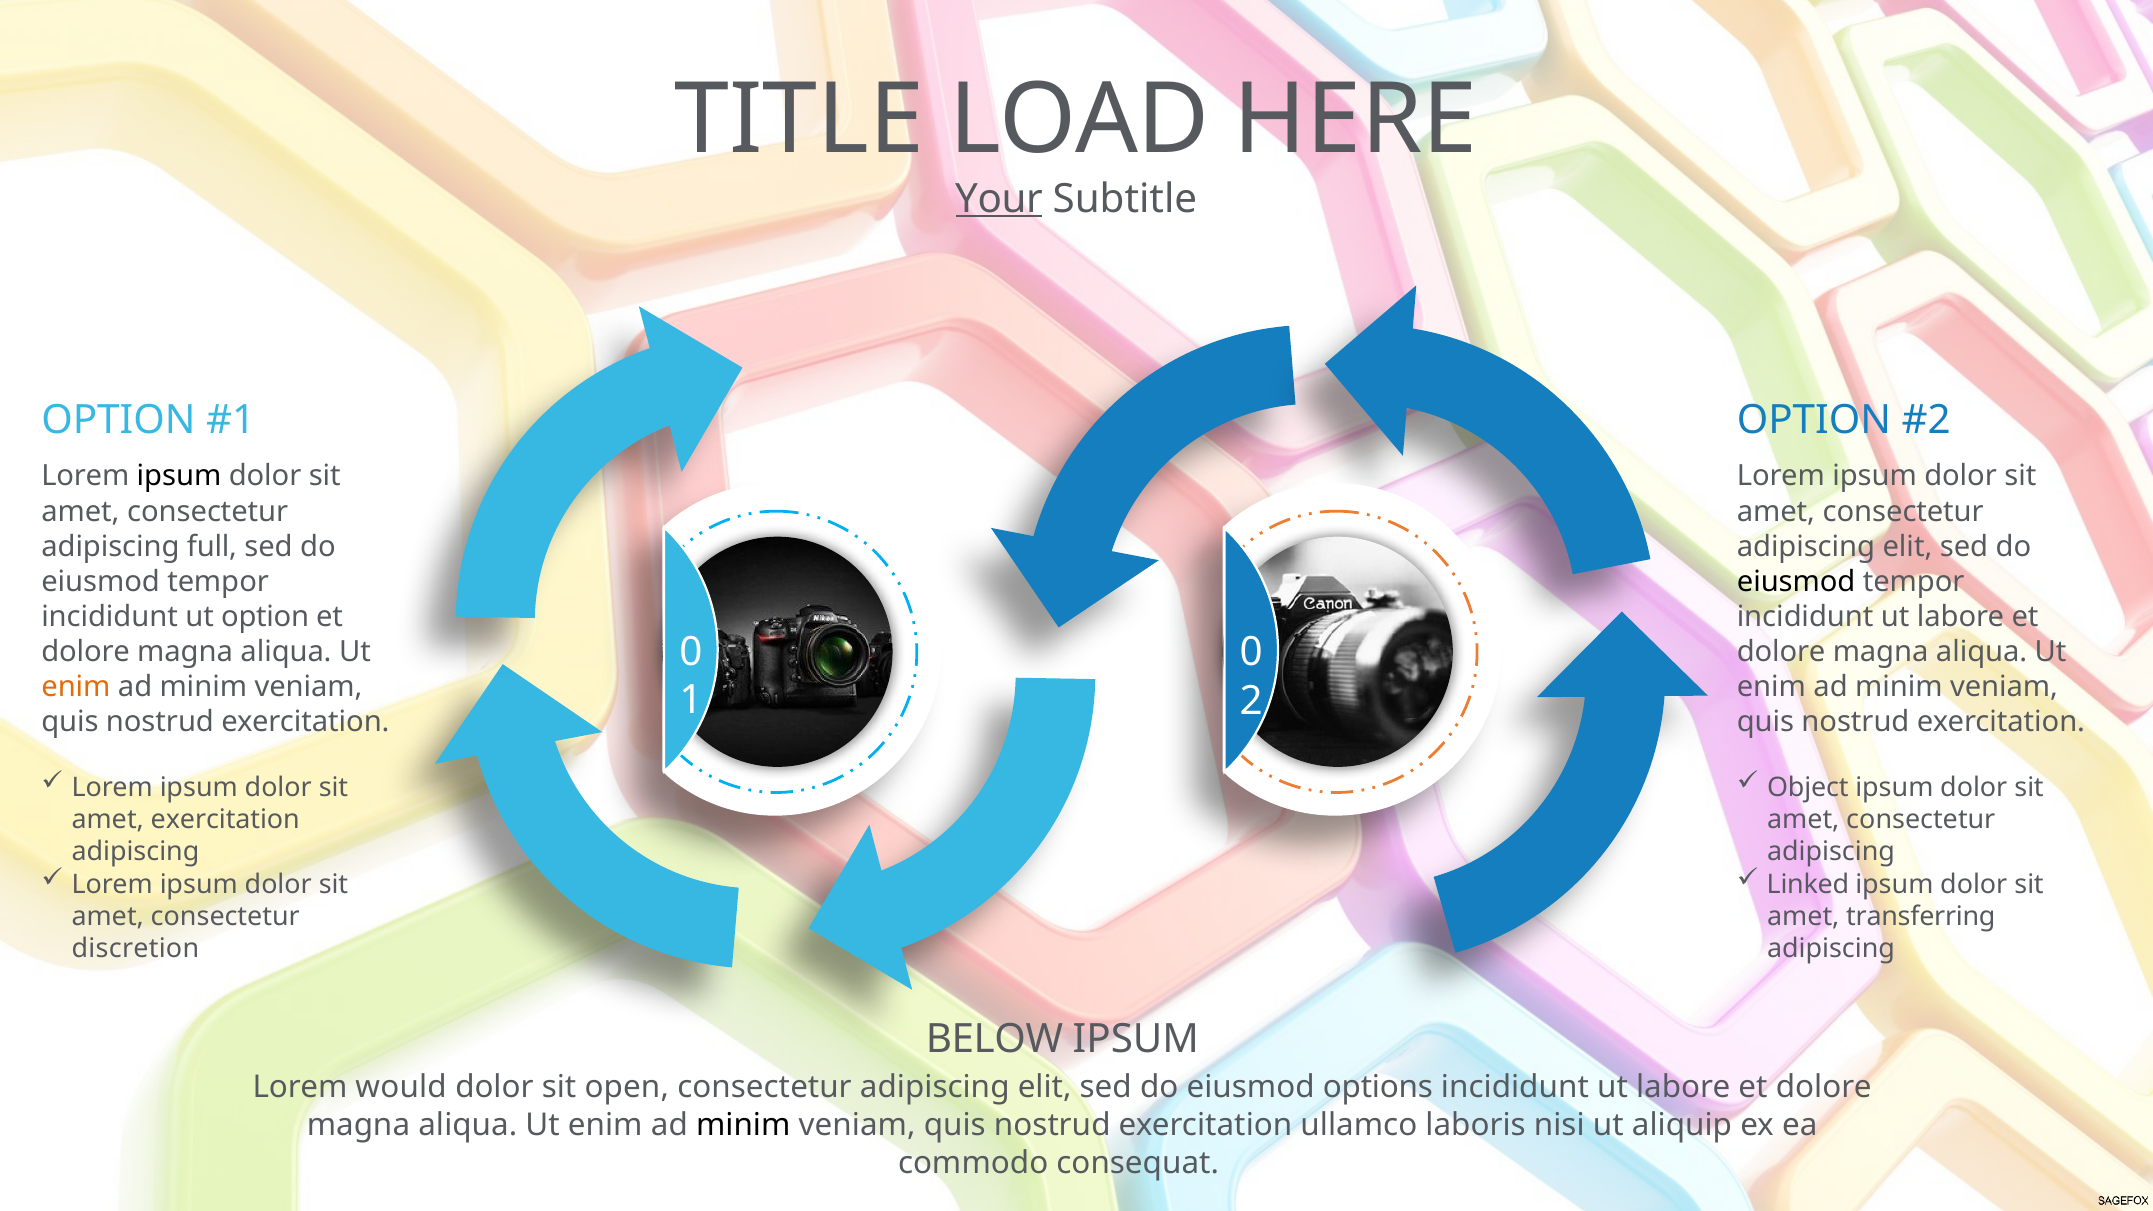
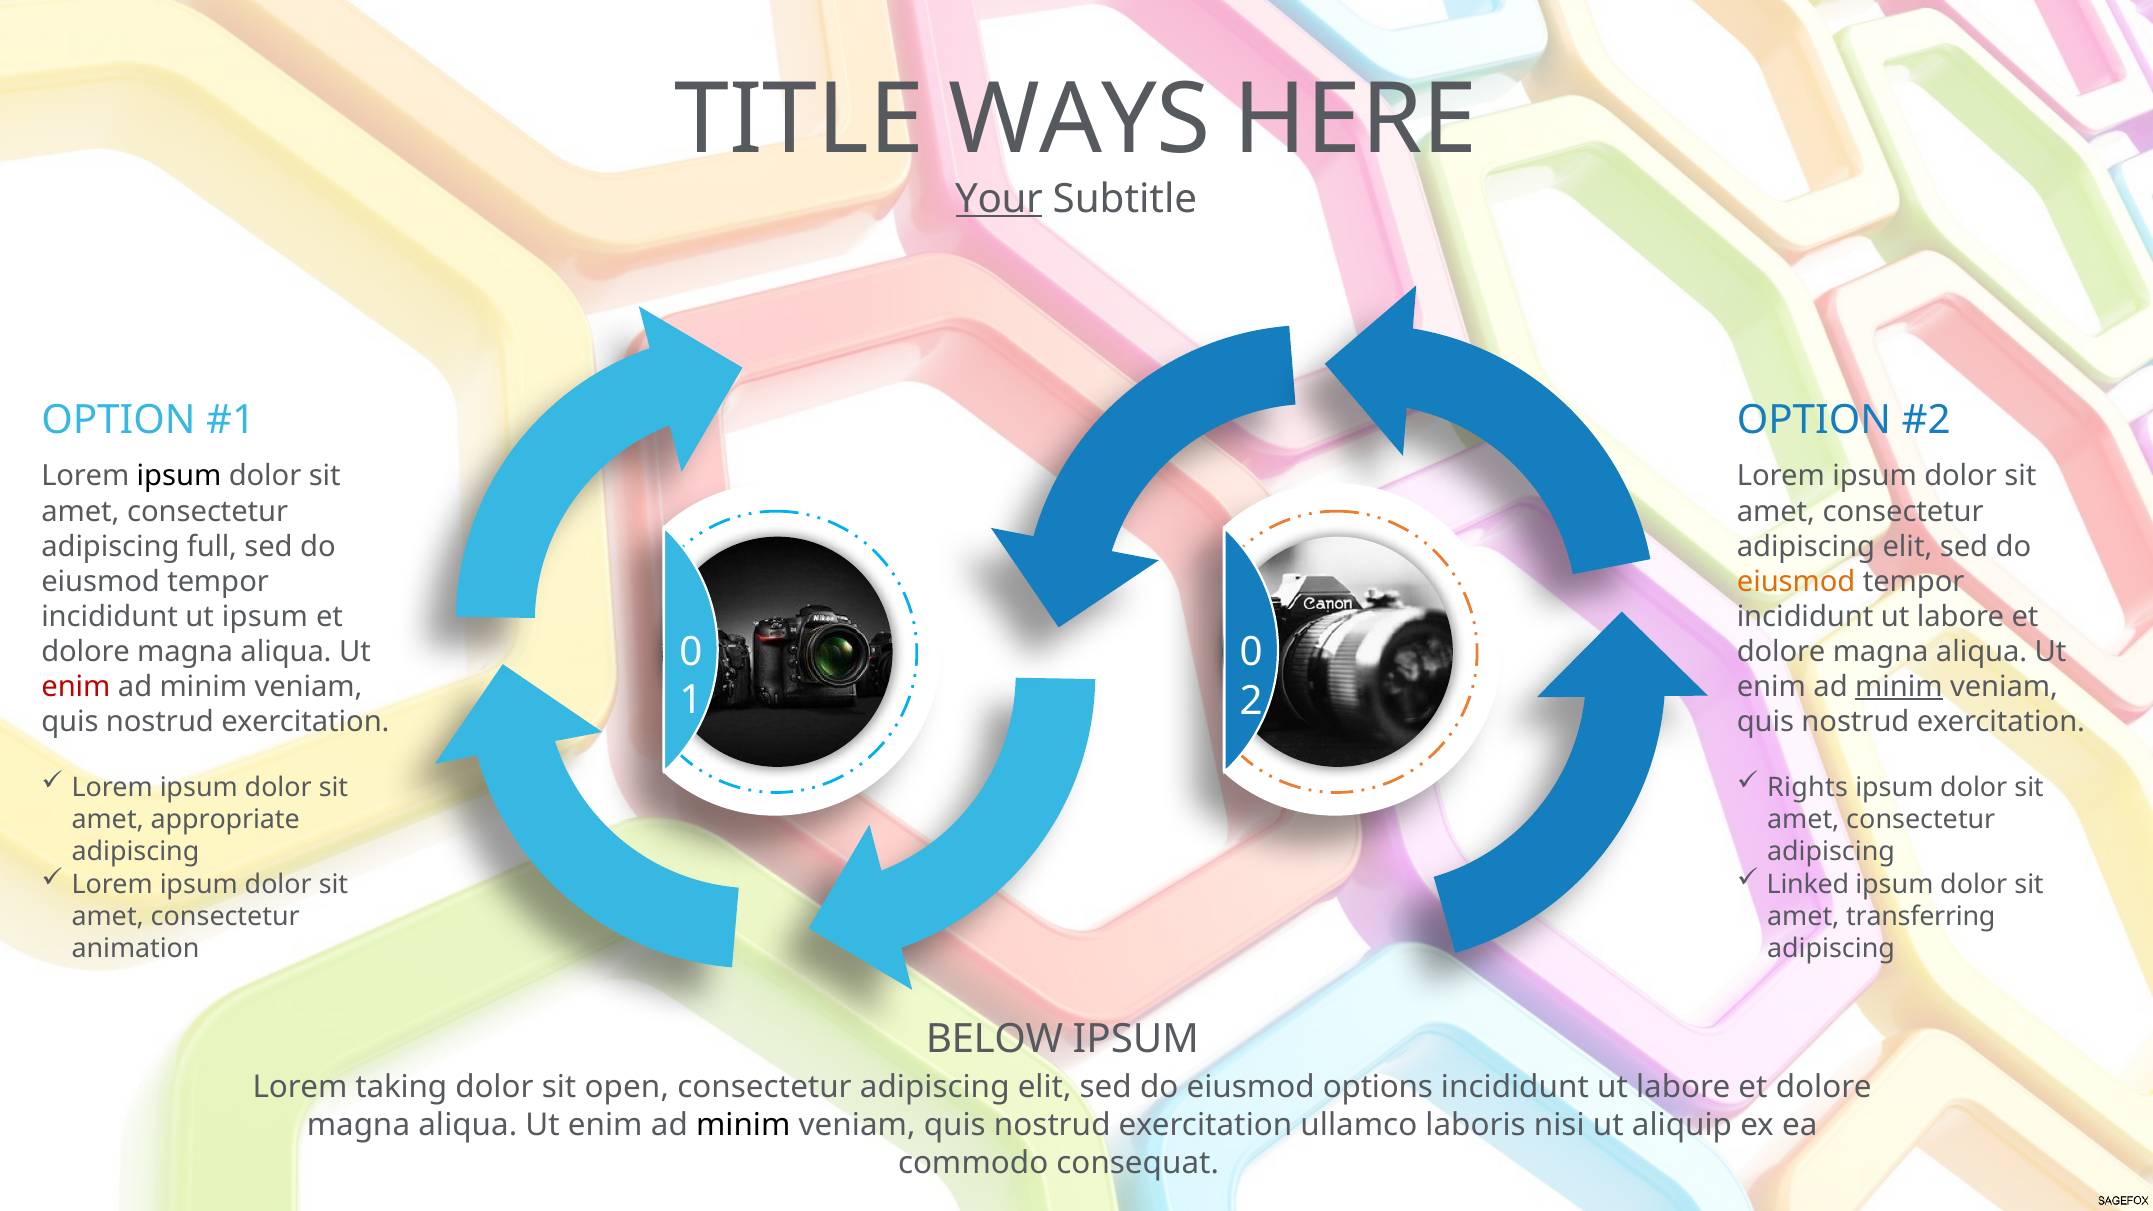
LOAD: LOAD -> WAYS (1079, 120)
eiusmod colour: black -> orange (1796, 581)
ut option: option -> ipsum (265, 616)
enim colour: orange -> red (76, 687)
minim underline: none -> present (1899, 687)
Object: Object -> Rights (1808, 787)
amet exercitation: exercitation -> appropriate (225, 820)
discretion: discretion -> animation (136, 949)
would: would -> taking (401, 1088)
